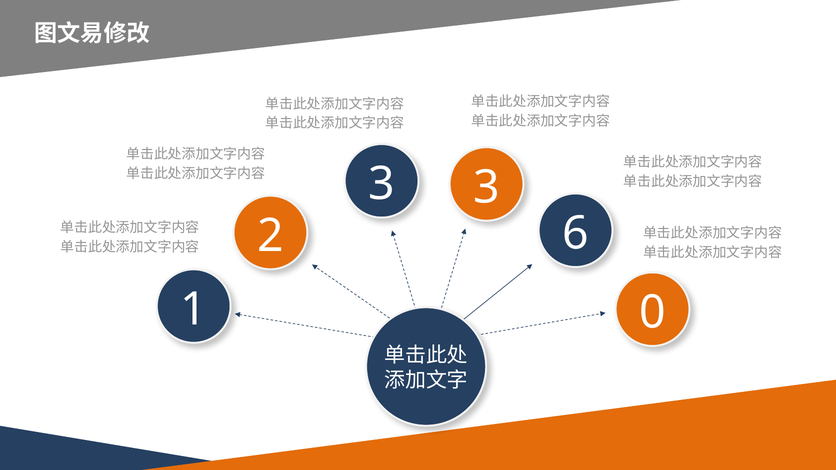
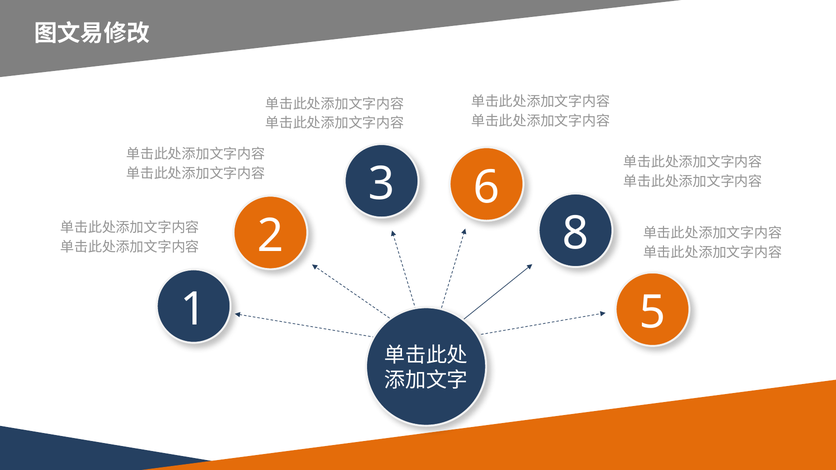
3 3: 3 -> 6 (487, 187)
6: 6 -> 8 (576, 234)
0: 0 -> 5 (653, 313)
